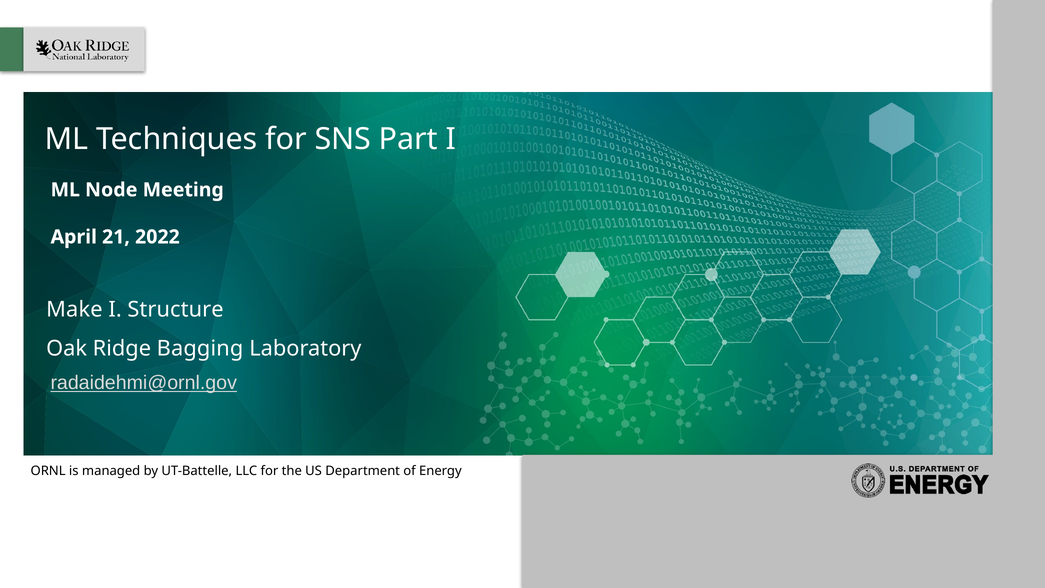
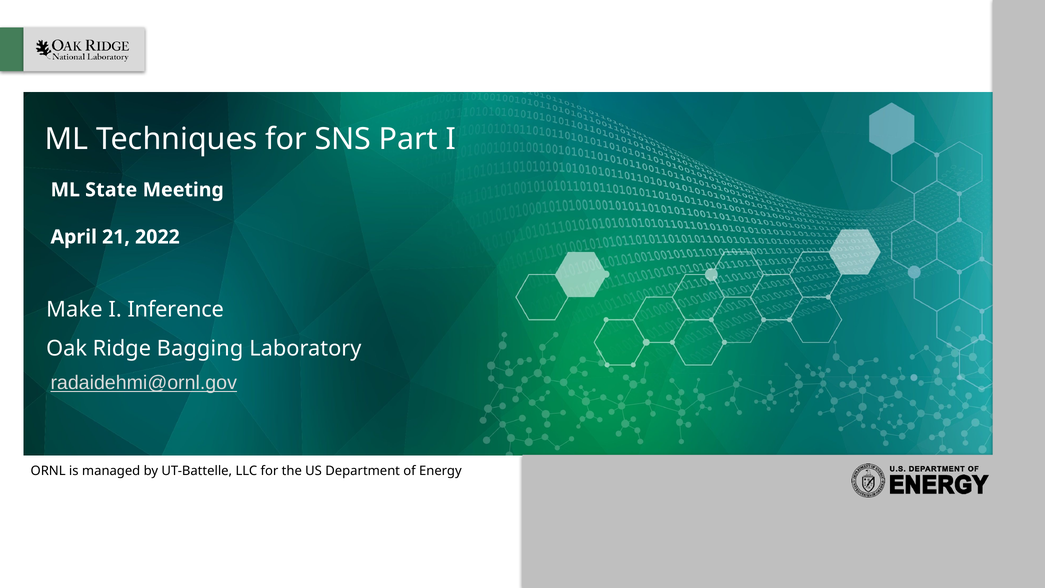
Node: Node -> State (111, 190)
Structure: Structure -> Inference (176, 309)
